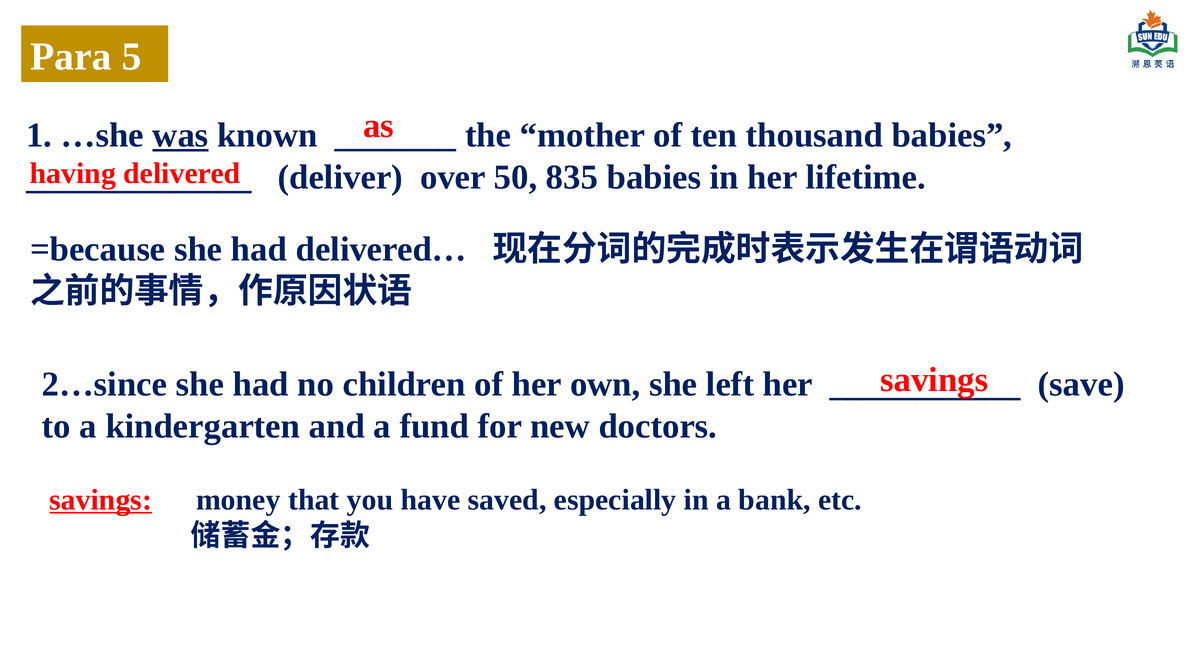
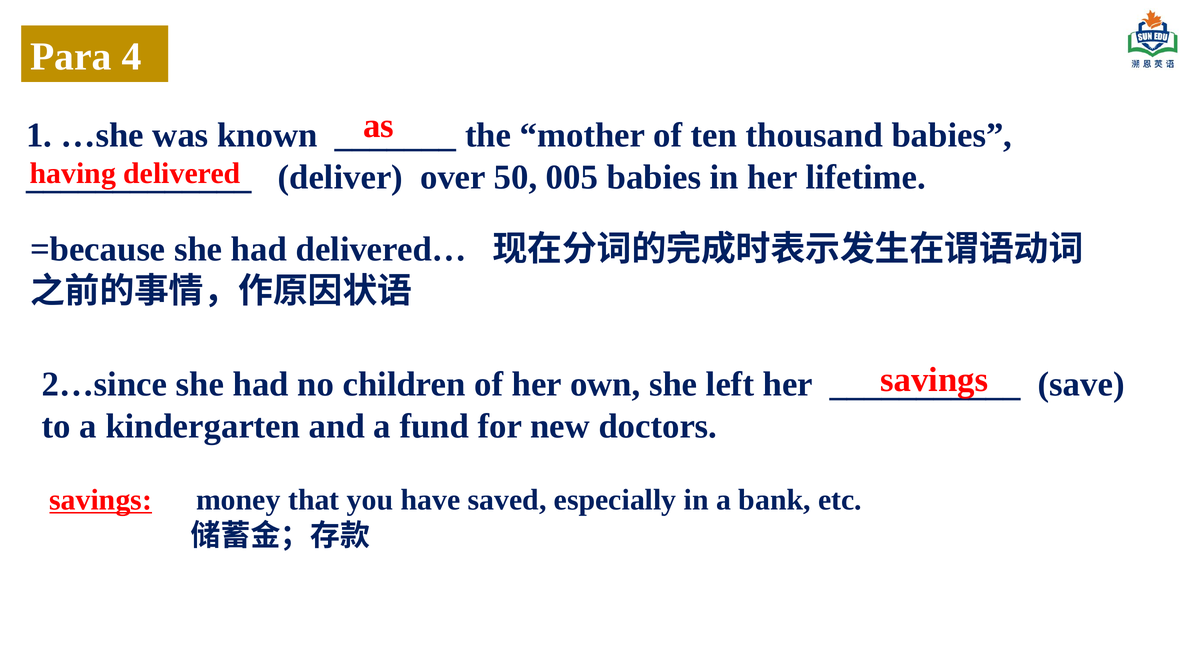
5: 5 -> 4 (132, 57)
was underline: present -> none (180, 135)
835: 835 -> 005 (572, 177)
